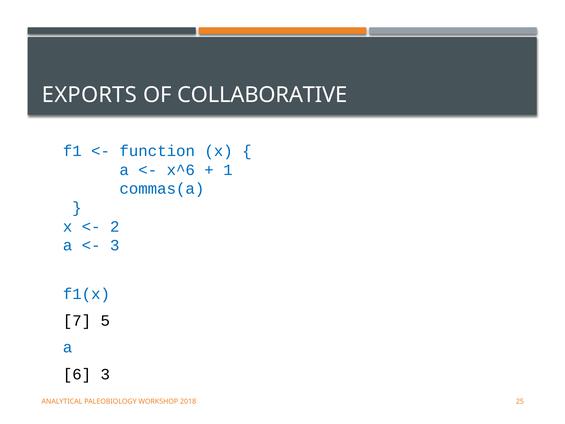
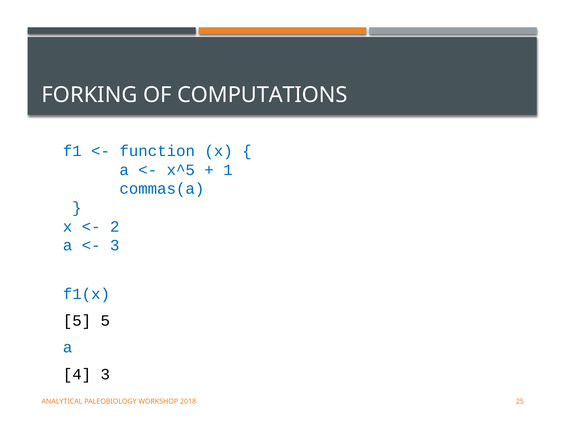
EXPORTS: EXPORTS -> FORKING (90, 95)
COLLABORATIVE: COLLABORATIVE -> COMPUTATIONS (262, 95)
x^6: x^6 -> x^5 (181, 170)
7: 7 -> 5 (77, 321)
6: 6 -> 4 (77, 374)
